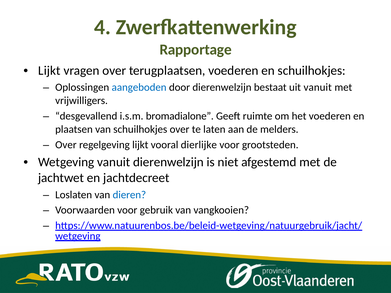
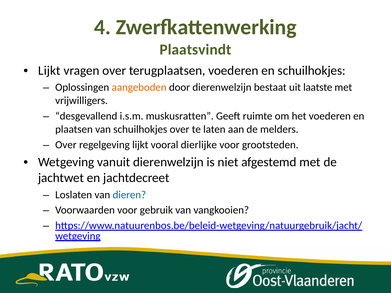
Rapportage: Rapportage -> Plaatsvindt (195, 50)
aangeboden colour: blue -> orange (139, 87)
uit vanuit: vanuit -> laatste (318, 87)
bromadialone: bromadialone -> muskusratten (180, 116)
